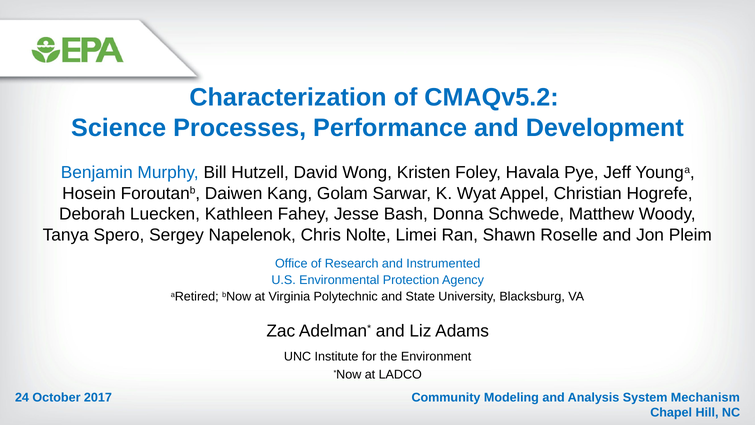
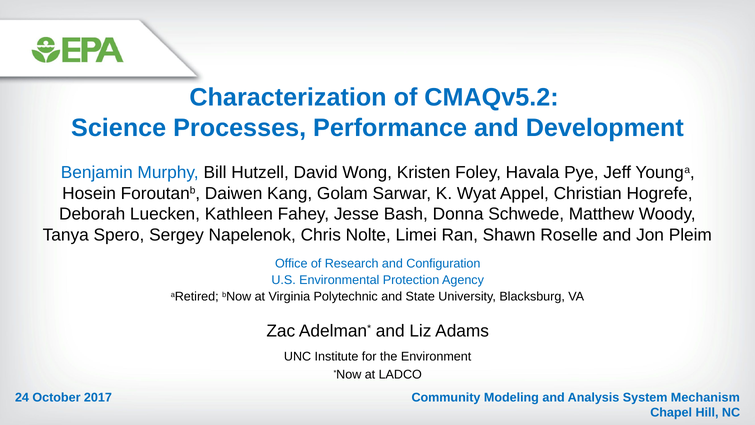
Instrumented: Instrumented -> Configuration (443, 263)
